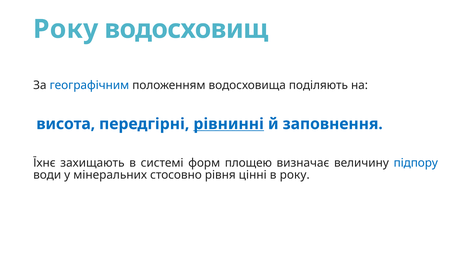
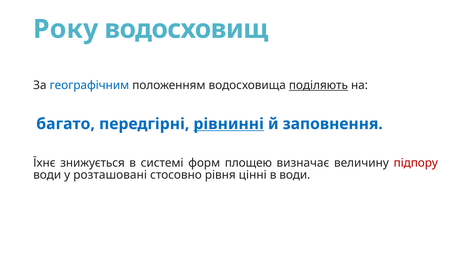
поділяють underline: none -> present (318, 85)
висота: висота -> багато (66, 124)
захищають: захищають -> знижується (93, 163)
підпору colour: blue -> red (416, 163)
мінеральних: мінеральних -> розташовані (110, 175)
в року: року -> води (295, 175)
